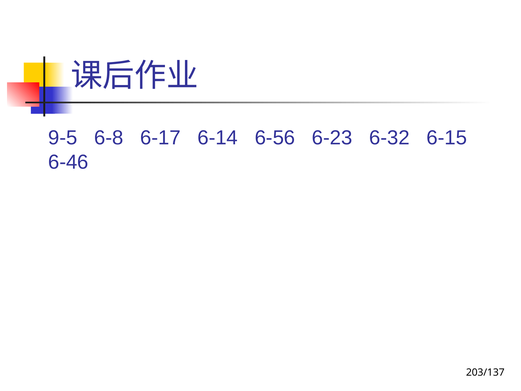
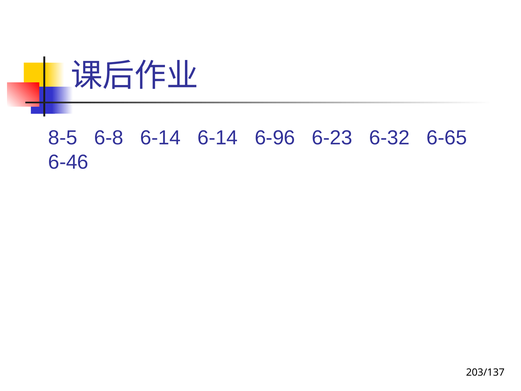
9-5: 9-5 -> 8-5 (63, 138)
6-8 6-17: 6-17 -> 6-14 (160, 138)
6-56: 6-56 -> 6-96 (275, 138)
6-15: 6-15 -> 6-65 (447, 138)
